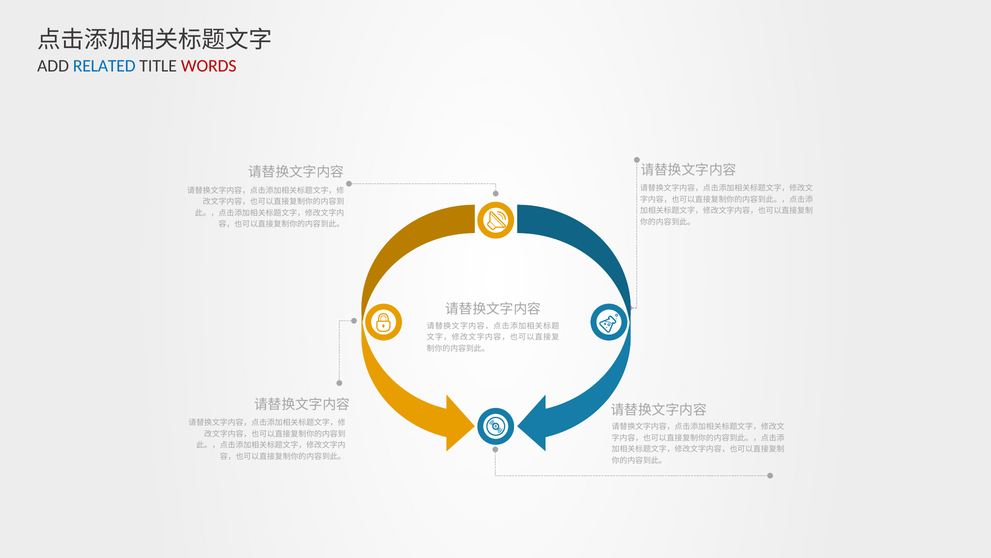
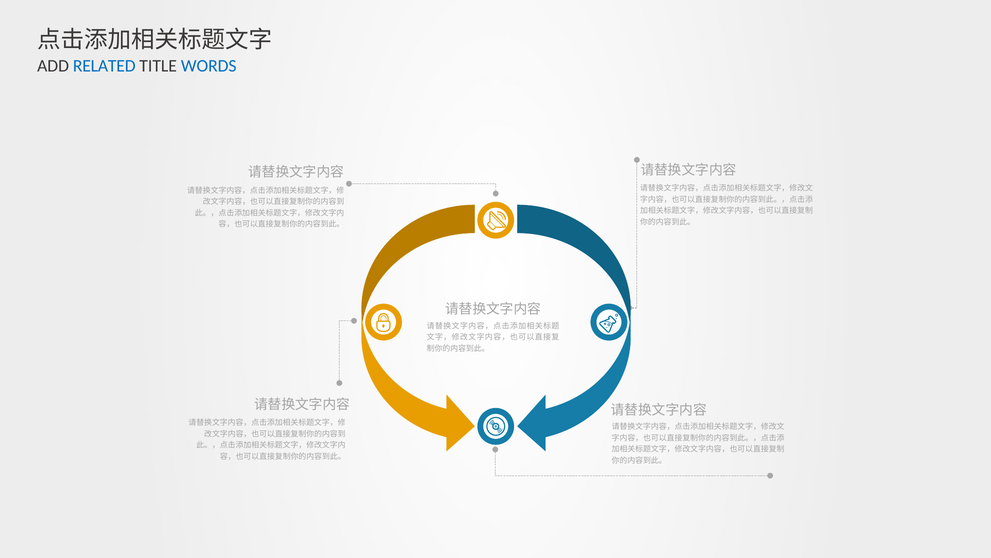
WORDS colour: red -> blue (209, 66)
